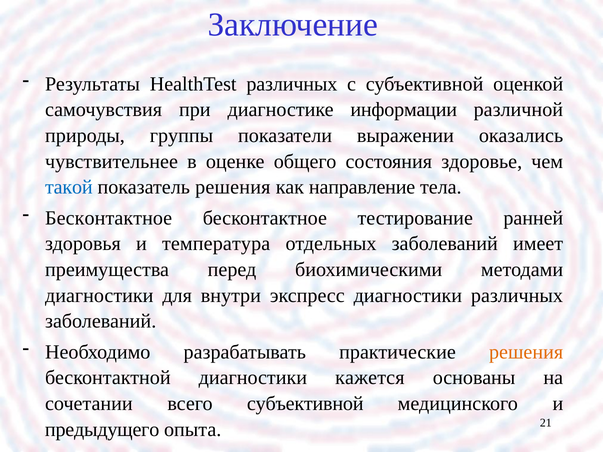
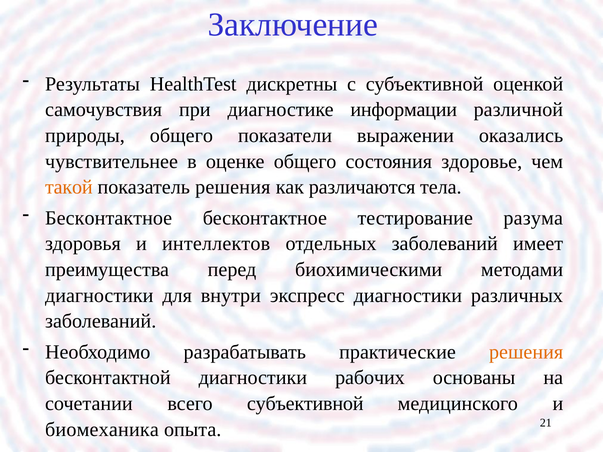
HealthTest различных: различных -> дискретны (292, 84)
природы группы: группы -> общего (181, 136)
такой colour: blue -> orange (69, 187)
направление: направление -> различаются (362, 187)
ранней: ранней -> разума (533, 218)
температура: температура -> интеллектов (216, 244)
кажется: кажется -> рабочих (370, 378)
предыдущего: предыдущего -> биомеханика (102, 430)
